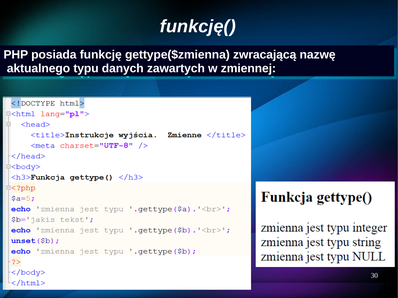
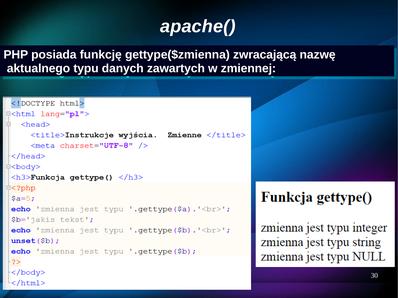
funkcję(: funkcję( -> apache( (198, 27)
